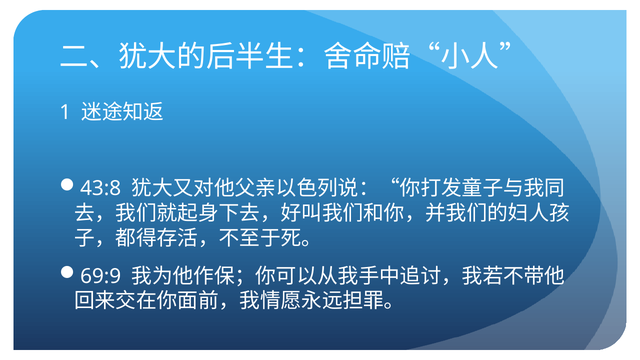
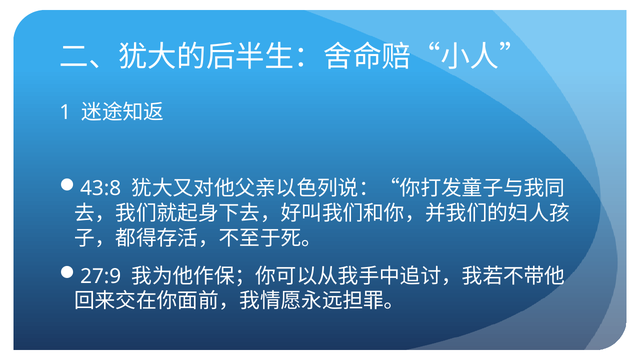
69:9: 69:9 -> 27:9 (101, 276)
